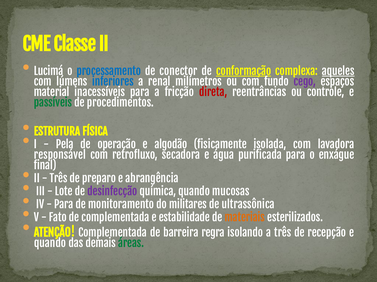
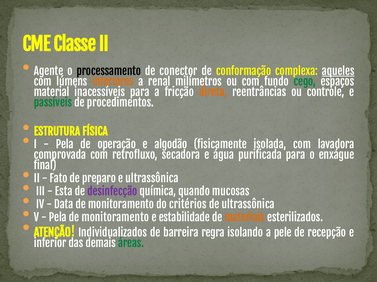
Lucimá: Lucimá -> Agente (49, 72)
processamento colour: blue -> black (109, 72)
conformação underline: present -> none (244, 72)
inferiores colour: blue -> orange (113, 82)
cego colour: purple -> green (305, 82)
direta colour: red -> orange (213, 93)
responsável: responsável -> comprovada (60, 156)
Três: Três -> Fato (59, 179)
e abrangência: abrangência -> ultrassônica (152, 179)
Lote: Lote -> Esta (64, 192)
Para: Para -> Data (64, 205)
militares: militares -> critérios (188, 205)
Fato: Fato -> Pela (58, 218)
complementada: complementada -> monitoramento (115, 218)
Complementada: Complementada -> Individualizados (113, 234)
a três: três -> pele (283, 234)
quando: quando -> inferior (50, 244)
